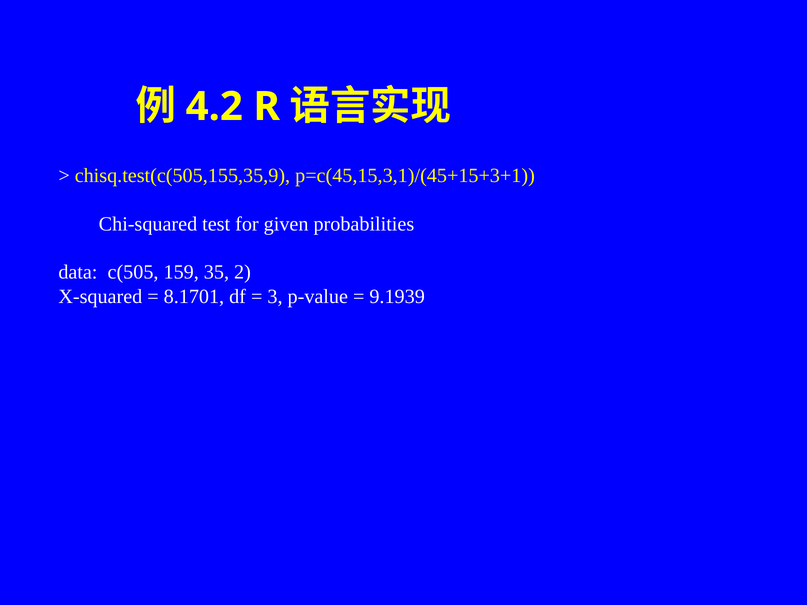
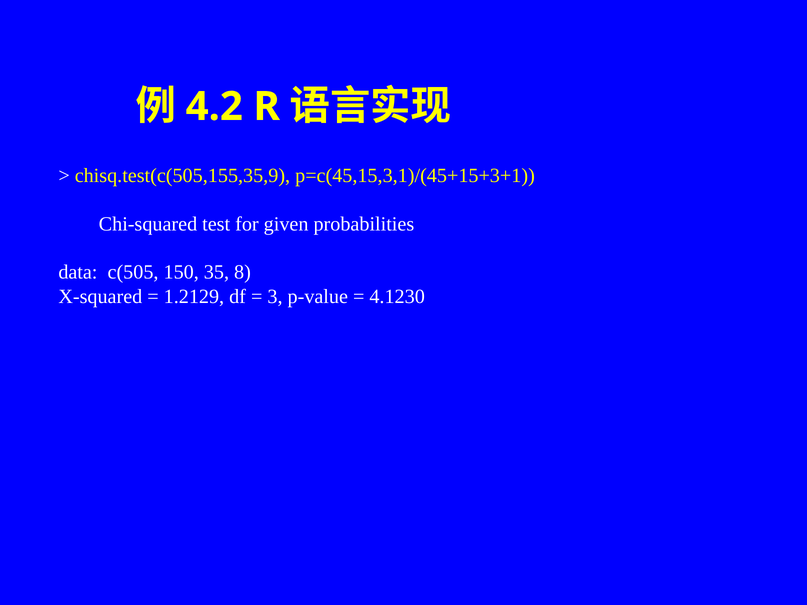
159: 159 -> 150 (181, 272)
2: 2 -> 8 (242, 272)
8.1701: 8.1701 -> 1.2129 (194, 297)
9.1939: 9.1939 -> 4.1230 (397, 297)
